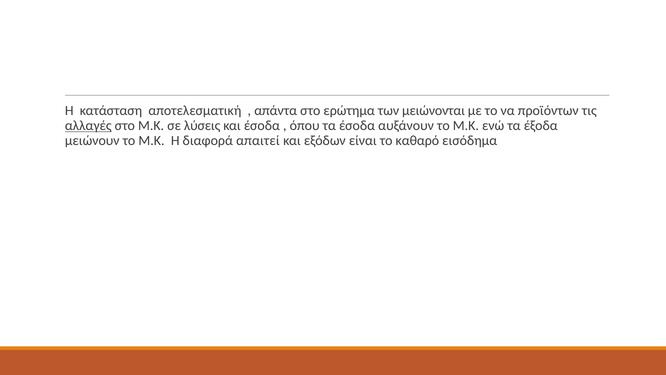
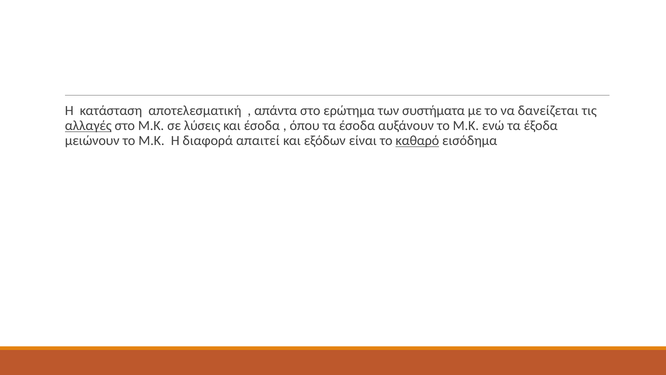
μειώνονται: μειώνονται -> συστήματα (434, 111)
προϊόντων: προϊόντων -> δανείζεται (548, 111)
καθαρό underline: none -> present (417, 141)
